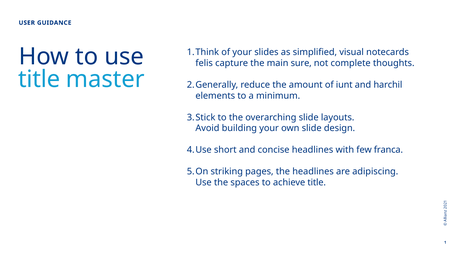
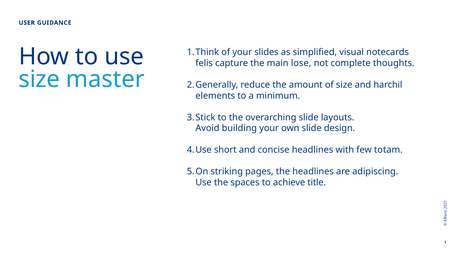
sure: sure -> lose (301, 63)
title: title -> size (39, 79)
of iunt: iunt -> size (344, 85)
franca: franca -> totam (388, 150)
